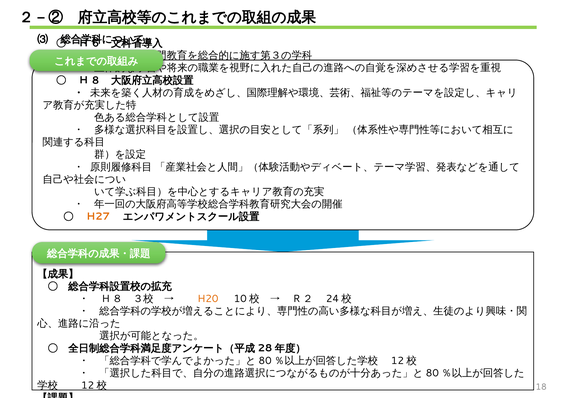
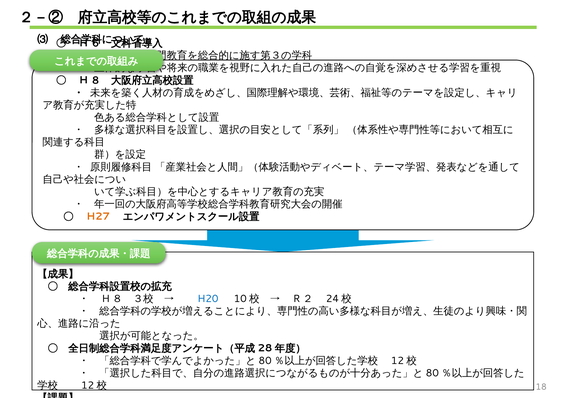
H20 colour: orange -> blue (208, 298)
